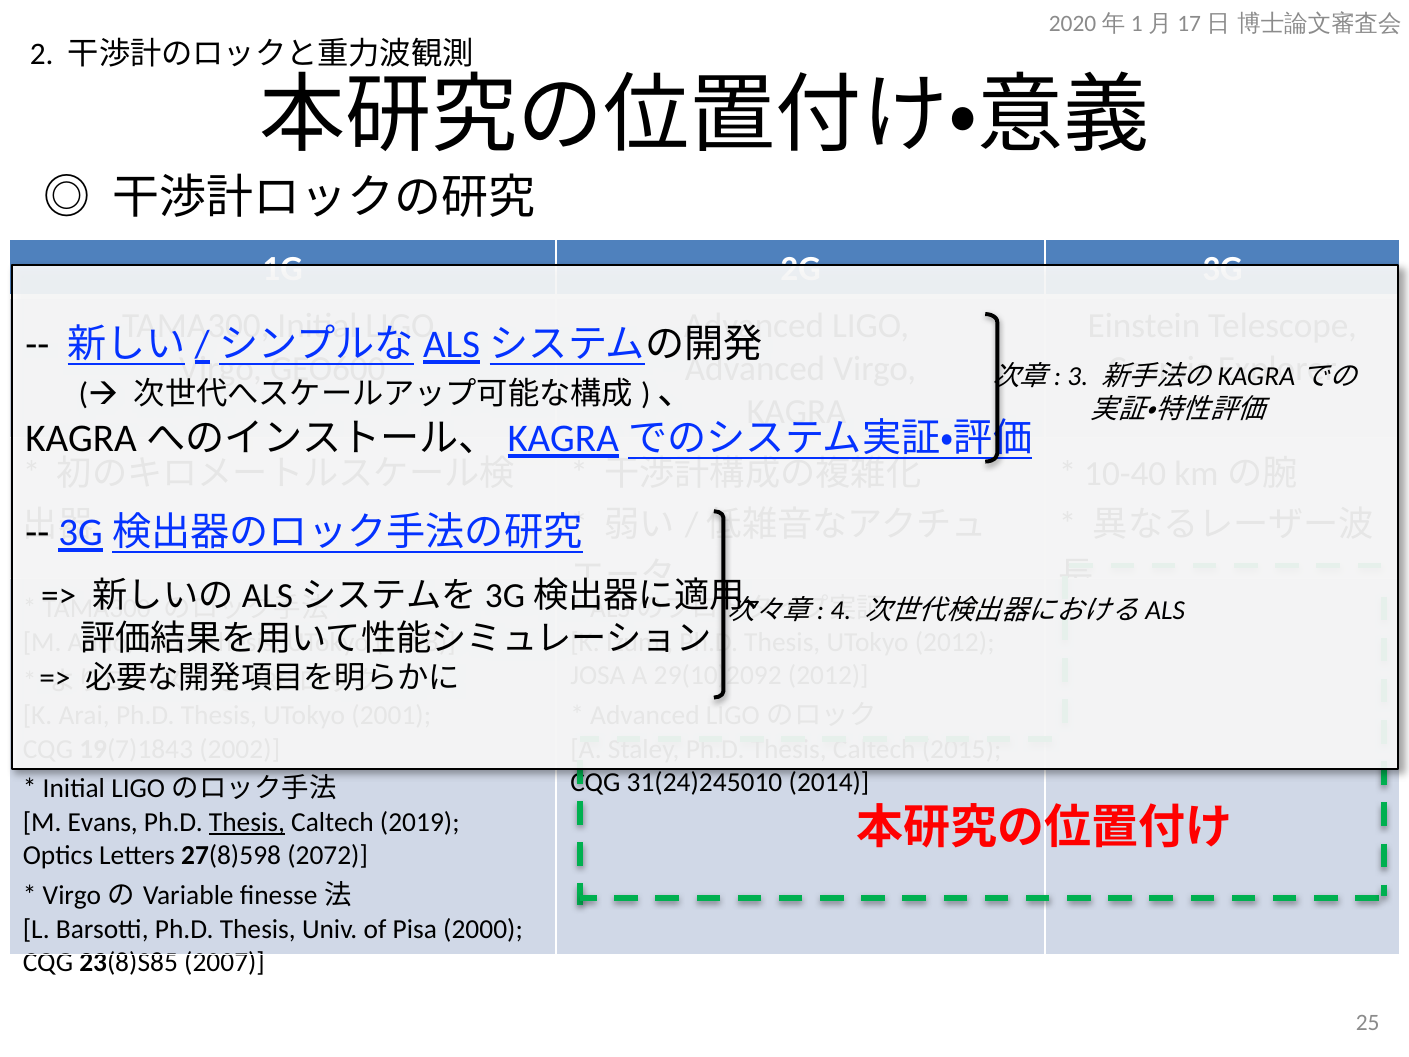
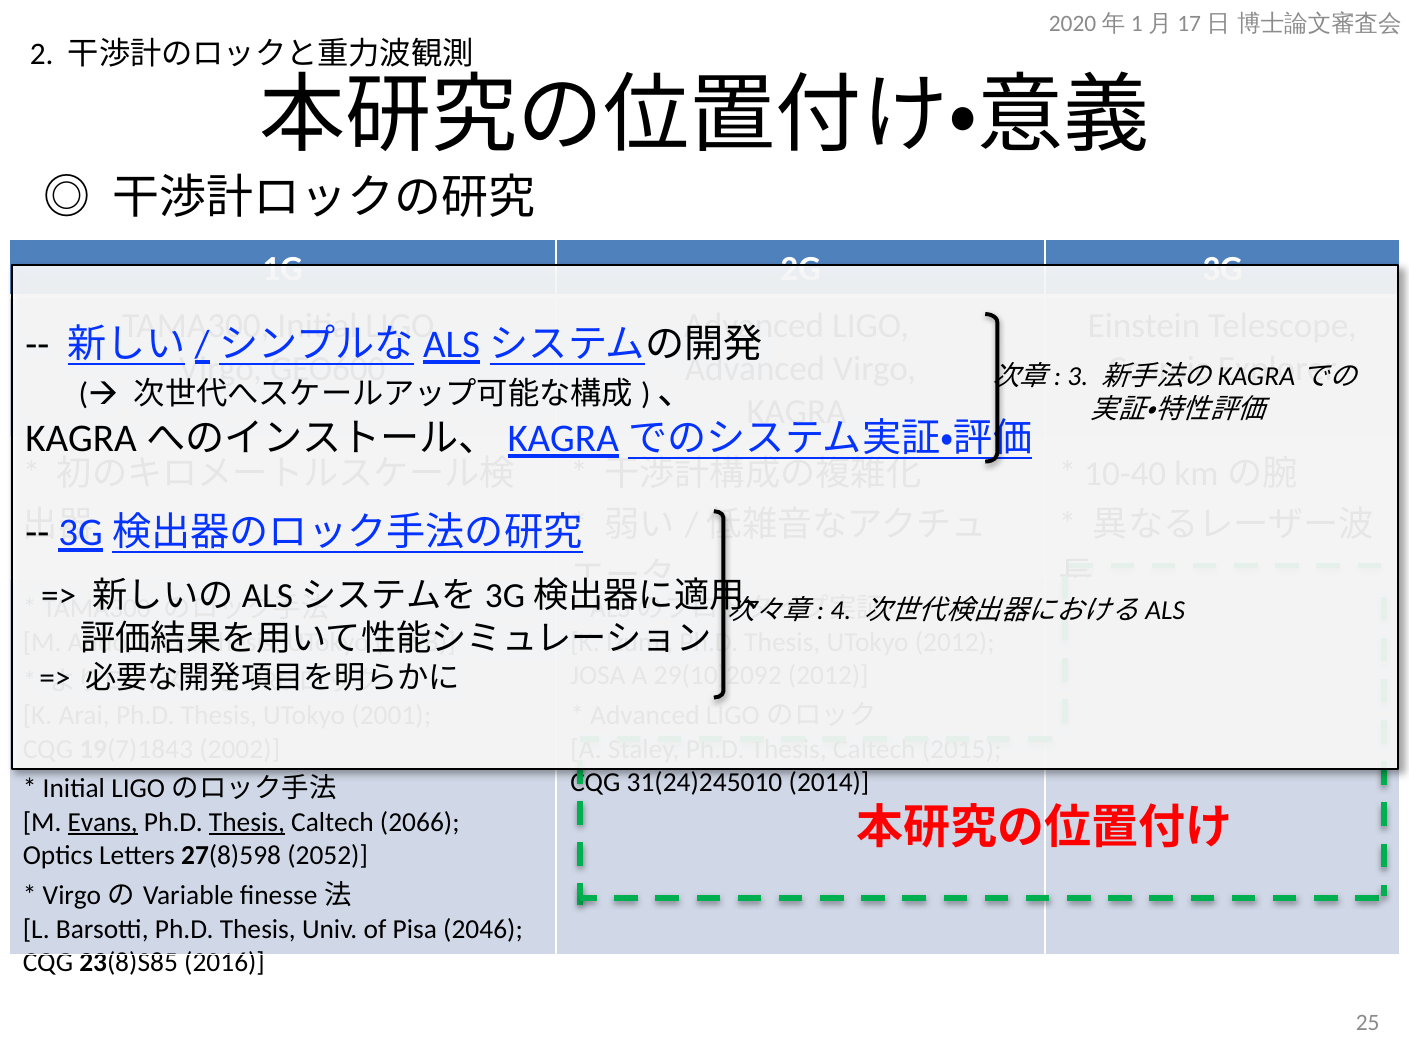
Evans underline: none -> present (103, 822)
2019: 2019 -> 2066 (420, 822)
2072: 2072 -> 2052 (328, 856)
2000: 2000 -> 2046 (483, 929)
2007: 2007 -> 2016 (225, 962)
